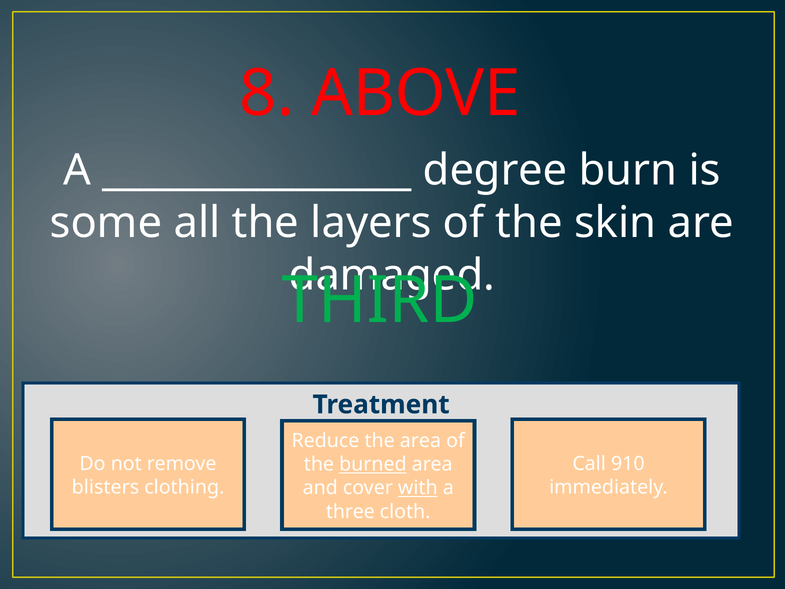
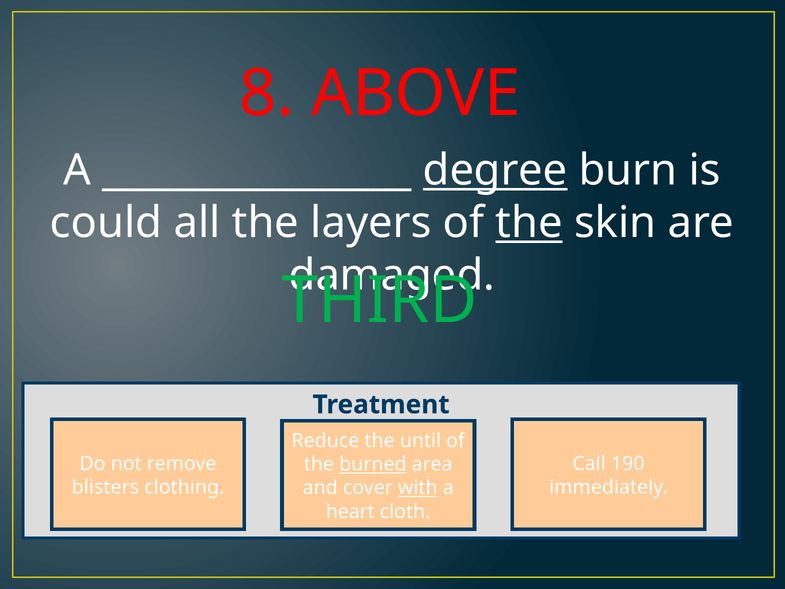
degree underline: none -> present (495, 170)
some: some -> could (106, 223)
the underline: none -> present (529, 223)
the area: area -> until (420, 441)
910: 910 -> 190 (628, 464)
three: three -> heart (350, 511)
